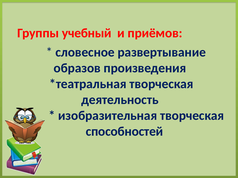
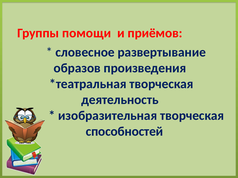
учебный: учебный -> помощи (87, 33)
